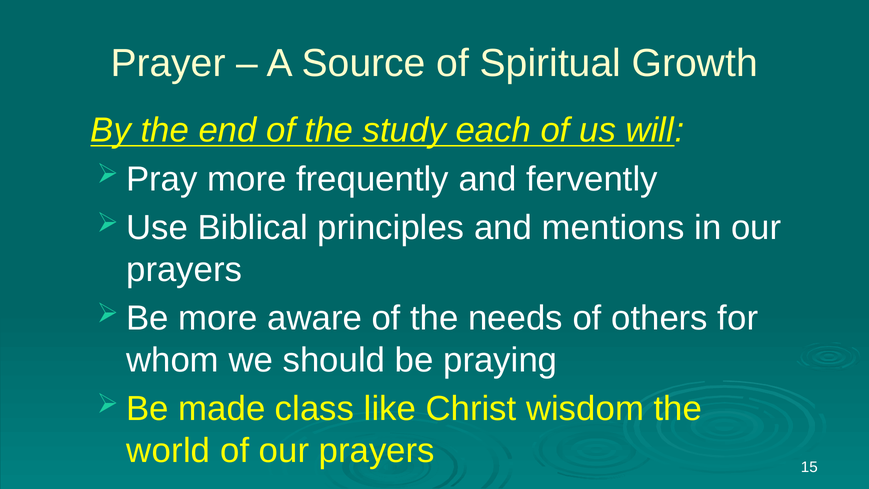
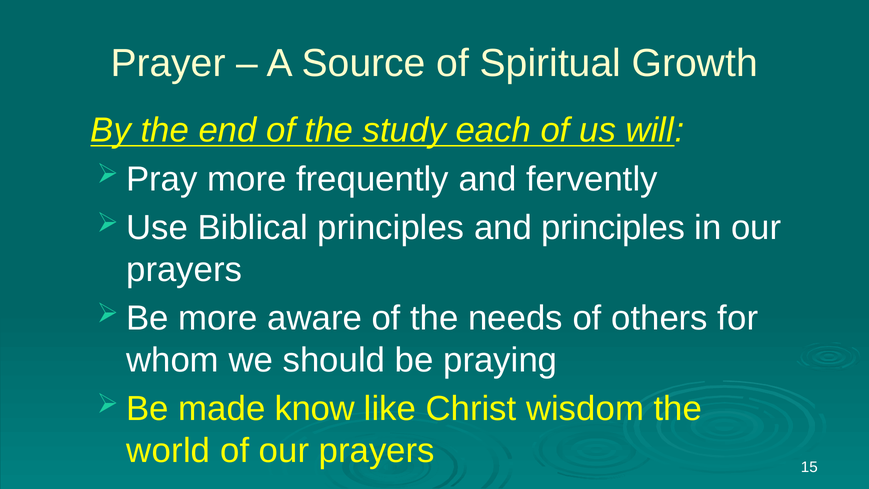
and mentions: mentions -> principles (613, 228)
class: class -> know (315, 409)
